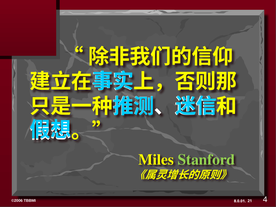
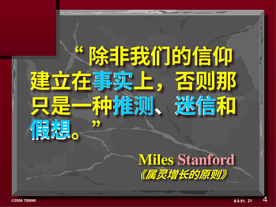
Stanford colour: light green -> pink (206, 160)
